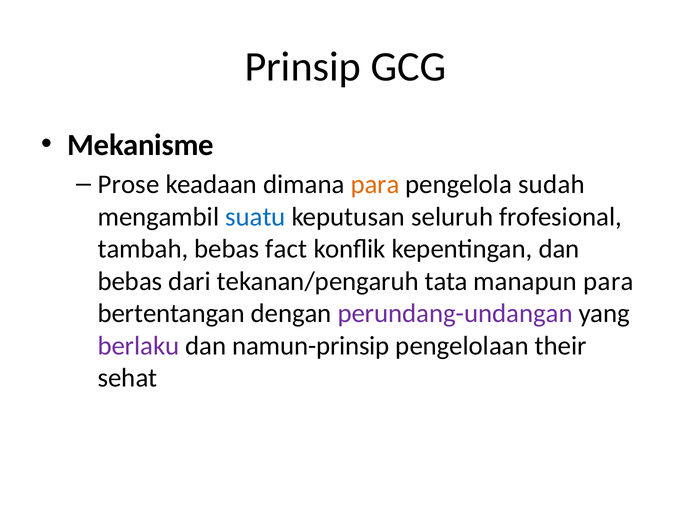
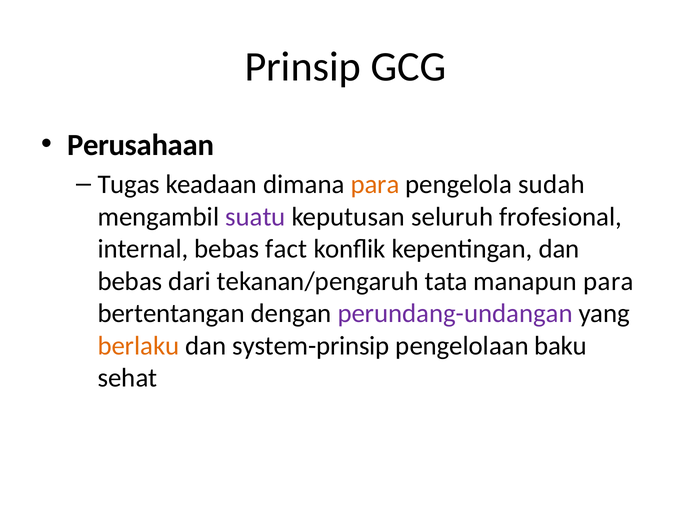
Mekanisme: Mekanisme -> Perusahaan (140, 145)
Prose: Prose -> Tugas (129, 185)
suatu colour: blue -> purple (255, 217)
tambah: tambah -> internal (143, 249)
berlaku colour: purple -> orange (138, 346)
namun-prinsip: namun-prinsip -> system-prinsip (311, 346)
their: their -> baku (561, 346)
